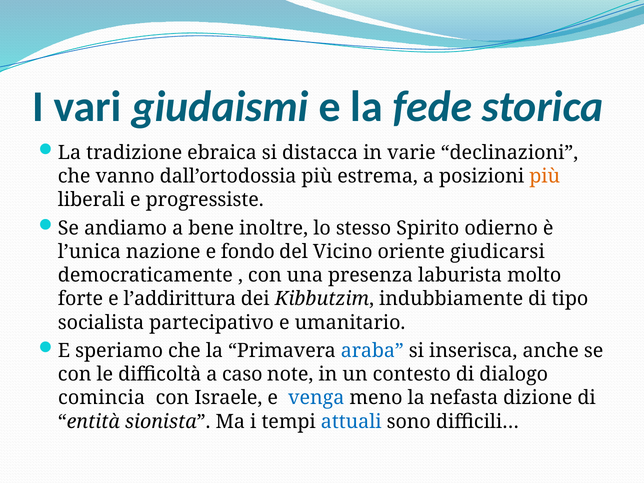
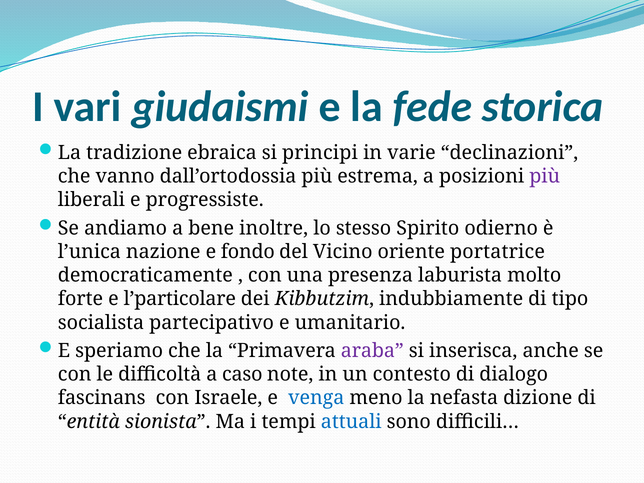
distacca: distacca -> principi (320, 153)
più colour: orange -> purple (545, 176)
giudicarsi: giudicarsi -> portatrice (497, 252)
l’addirittura: l’addirittura -> l’particolare (180, 299)
araba colour: blue -> purple (372, 351)
comincia: comincia -> fascinans (102, 398)
